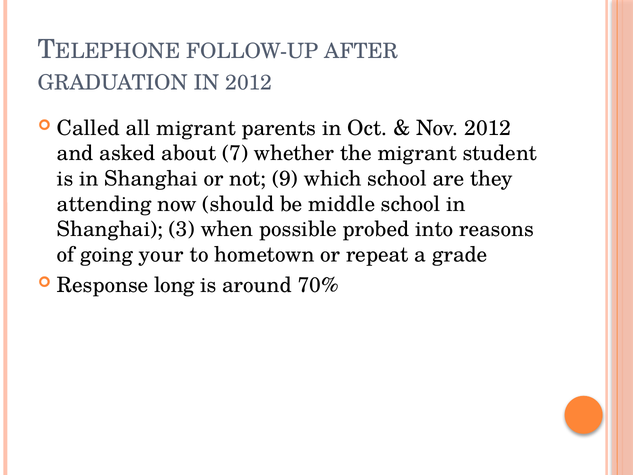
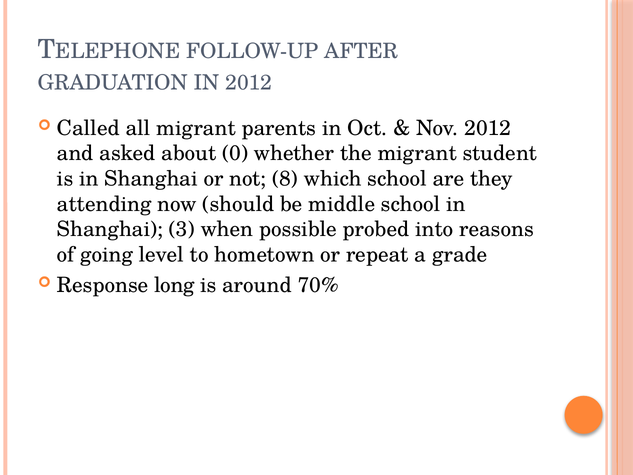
7: 7 -> 0 (235, 153)
9: 9 -> 8 (285, 179)
your: your -> level (161, 255)
